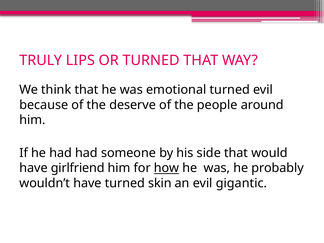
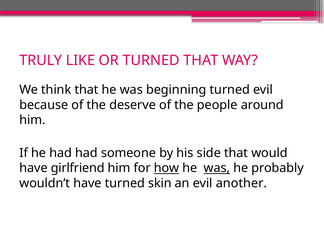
LIPS: LIPS -> LIKE (80, 60)
emotional: emotional -> beginning (176, 90)
was underline: none -> present (217, 168)
gigantic: gigantic -> another (241, 183)
